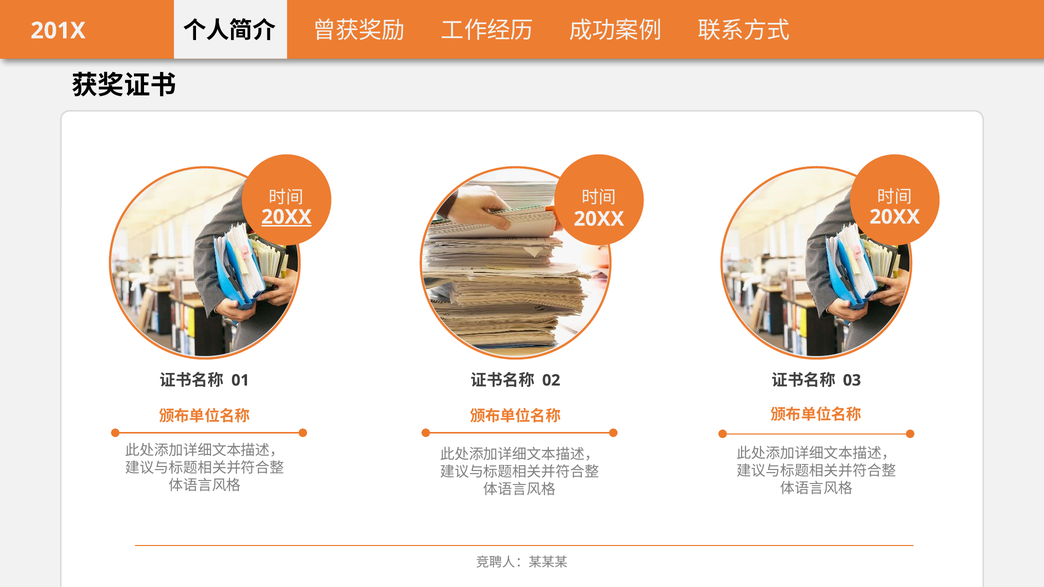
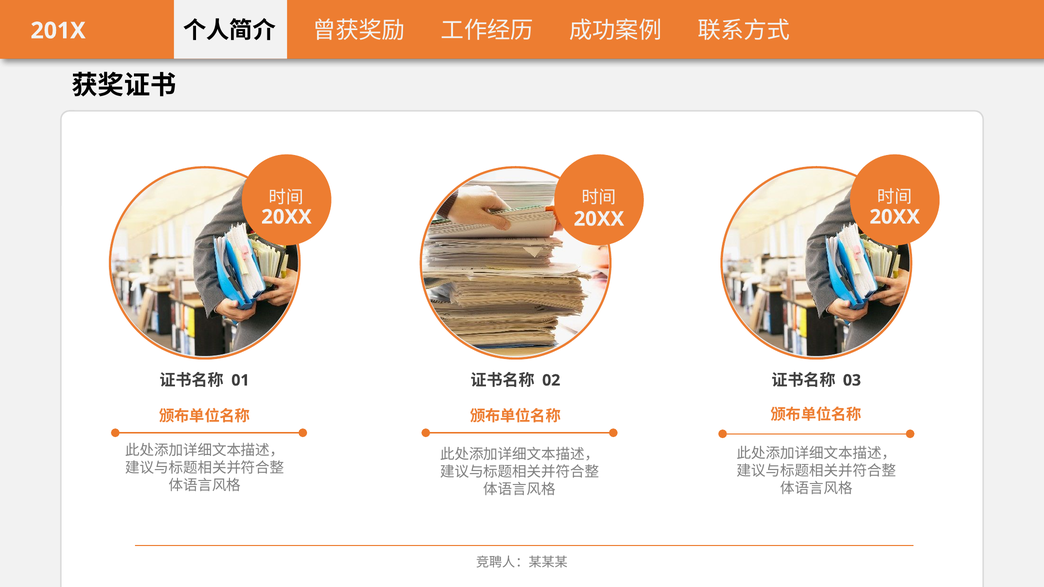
20XX underline: present -> none (287, 217)
